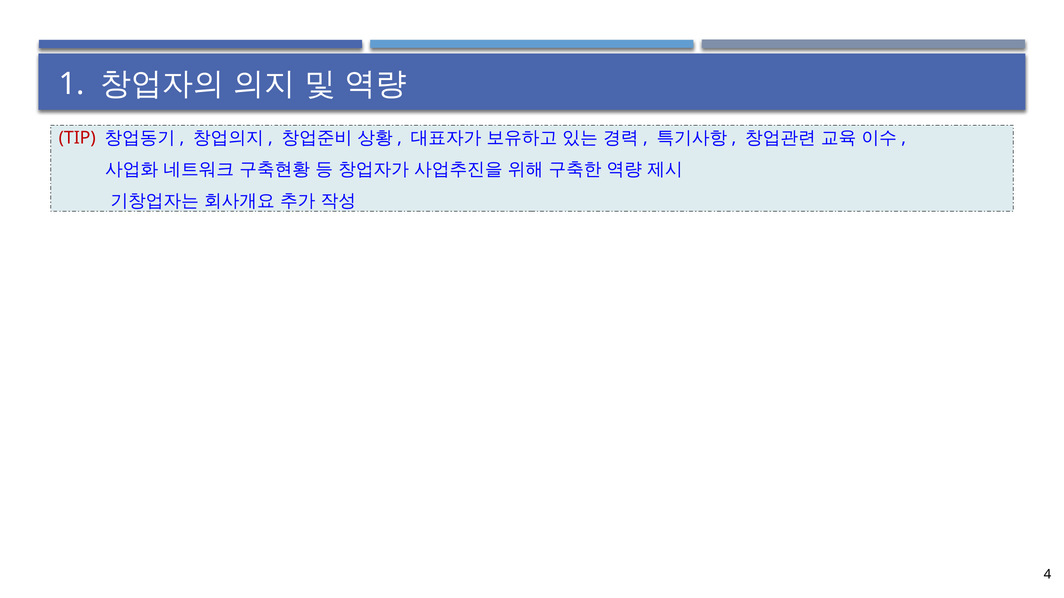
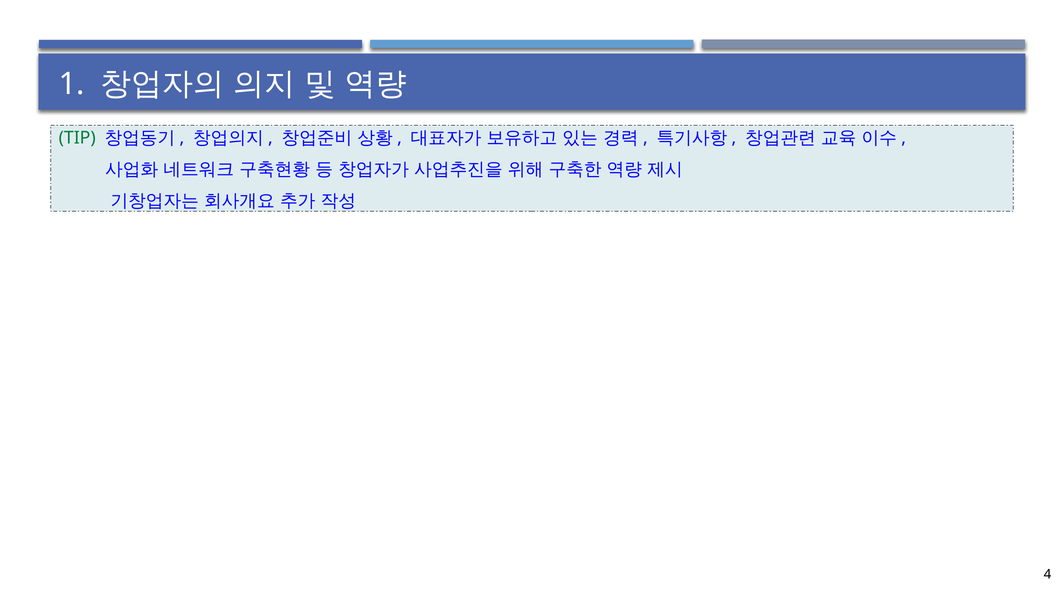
TIP colour: red -> green (77, 138)
